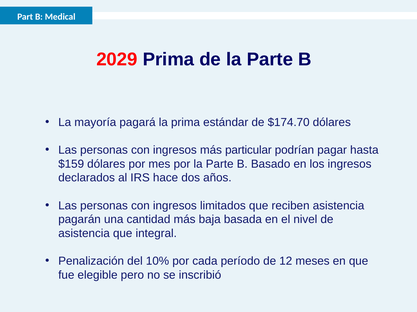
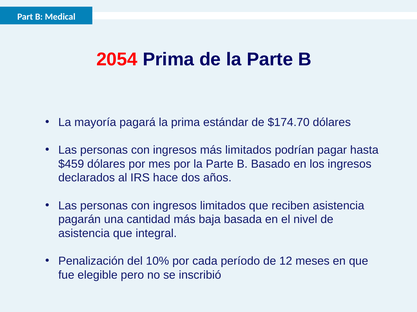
2029: 2029 -> 2054 (117, 60)
más particular: particular -> limitados (248, 150)
$159: $159 -> $459 (71, 164)
